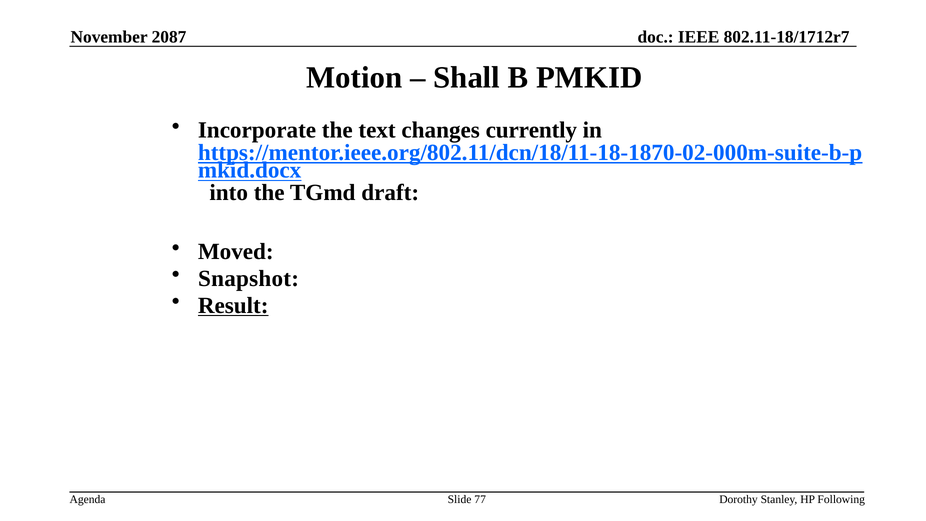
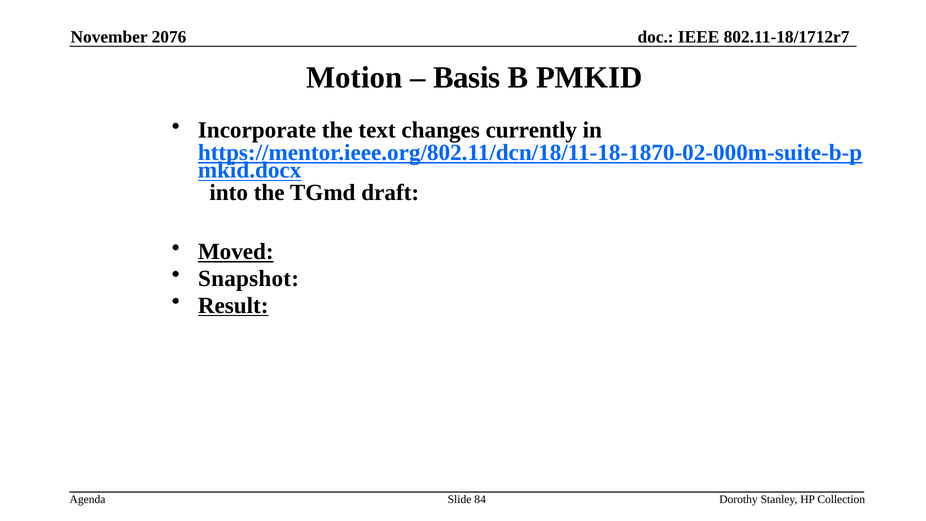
2087: 2087 -> 2076 (169, 37)
Shall: Shall -> Basis (467, 77)
Moved underline: none -> present (236, 252)
77: 77 -> 84 (480, 500)
Following: Following -> Collection (841, 500)
